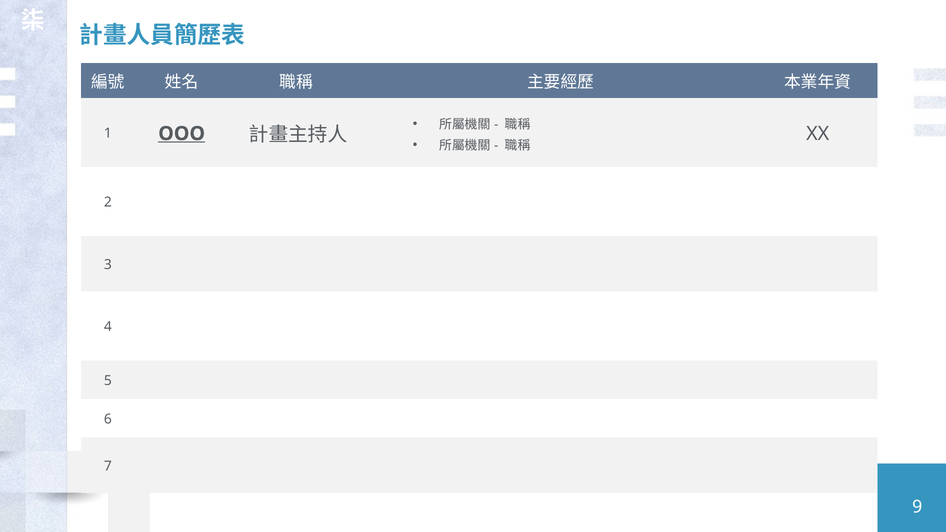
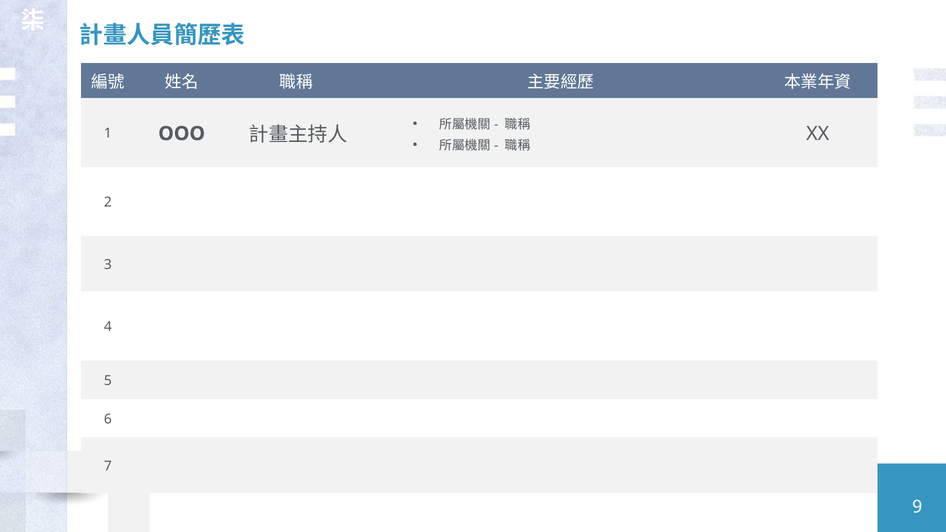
OOO underline: present -> none (182, 134)
